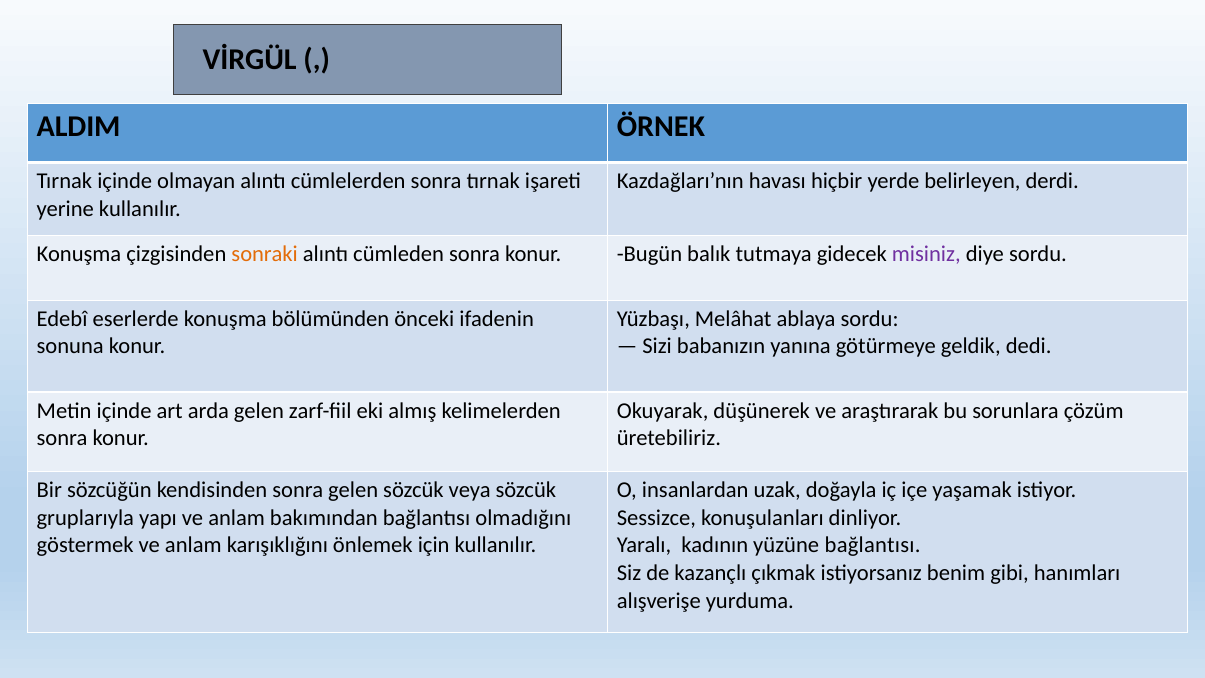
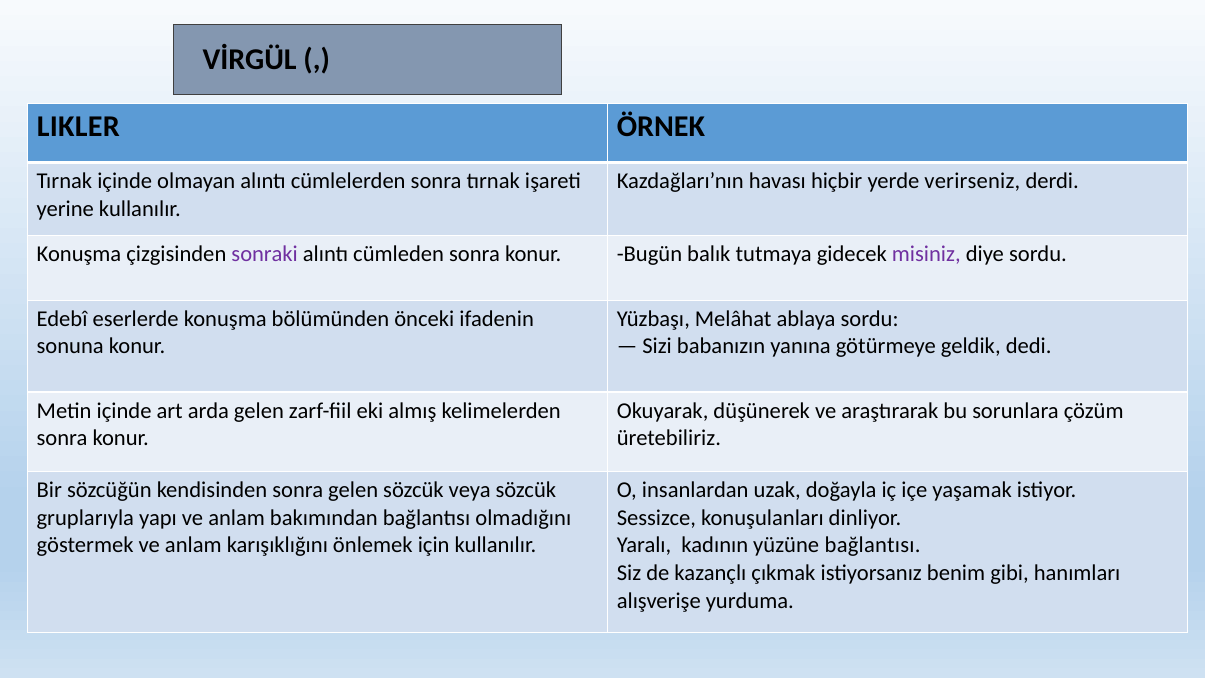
ALDIM: ALDIM -> LIKLER (78, 127)
belirleyen: belirleyen -> verirseniz (972, 181)
sonraki colour: orange -> purple (265, 254)
